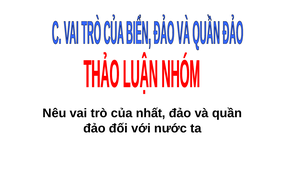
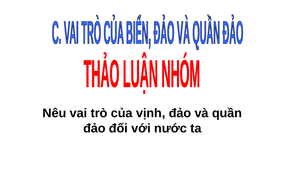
nhất: nhất -> vịnh (151, 114)
